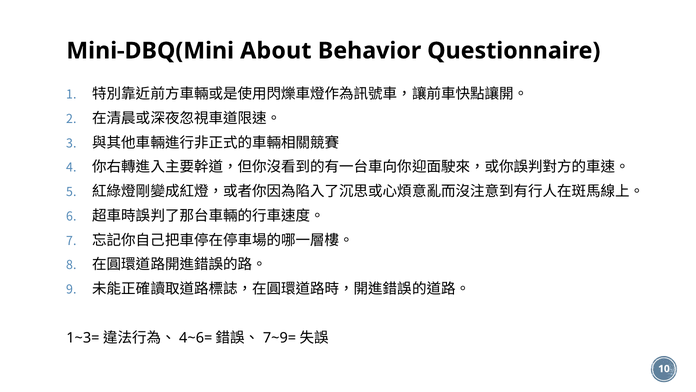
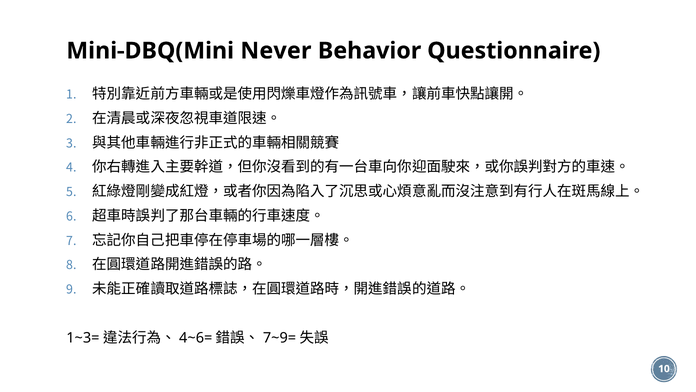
About: About -> Never (276, 51)
